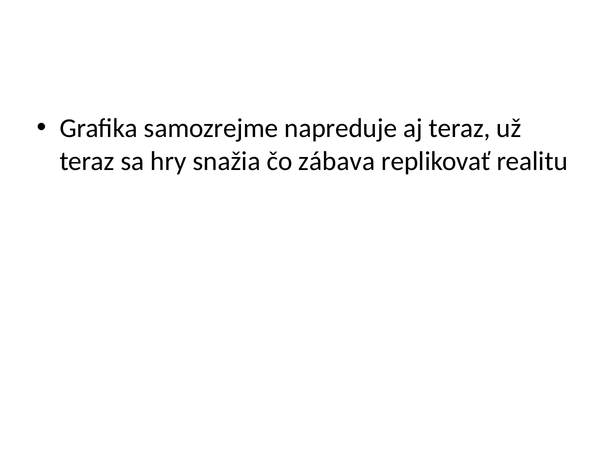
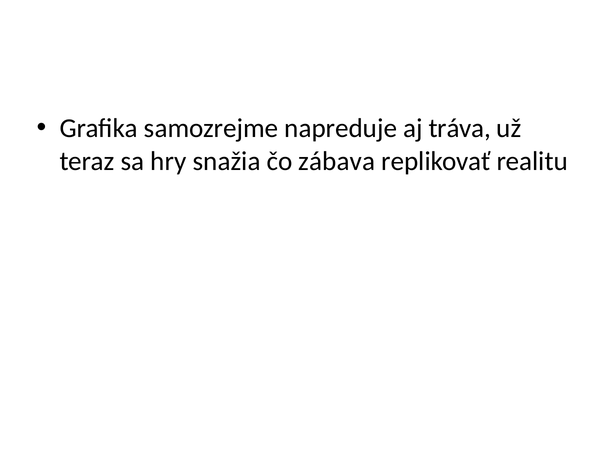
aj teraz: teraz -> tráva (460, 128)
